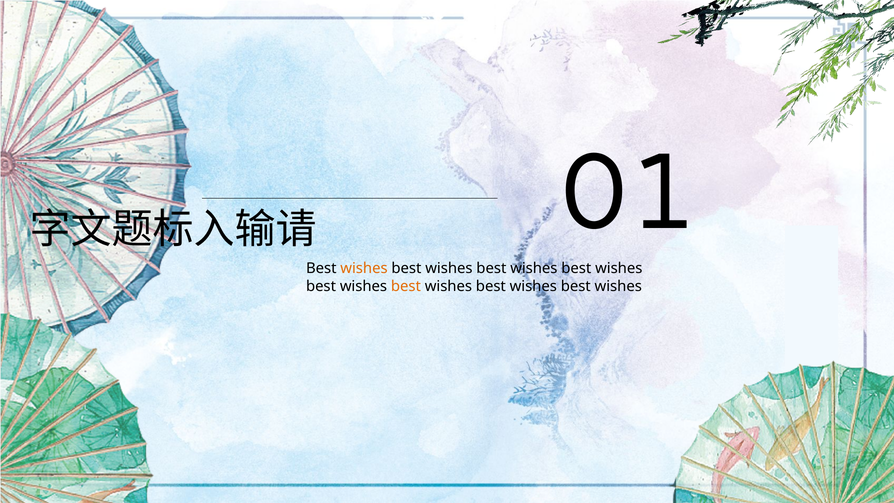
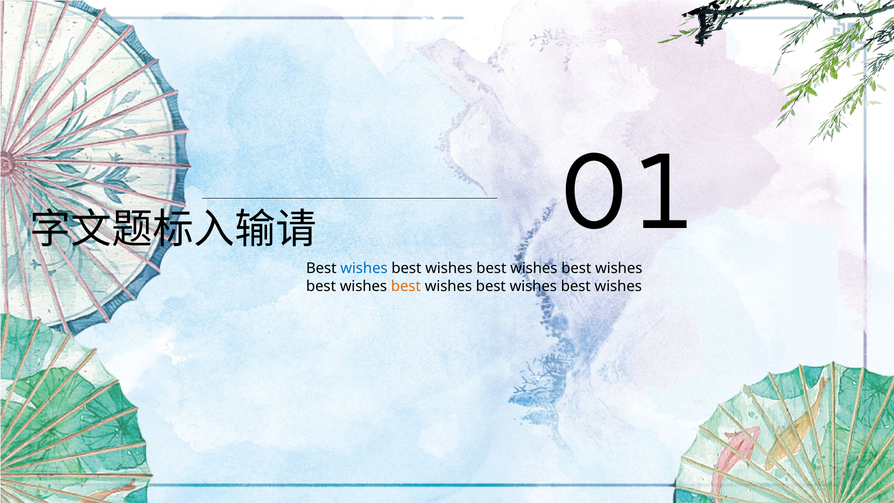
wishes colour: orange -> blue (364, 268)
